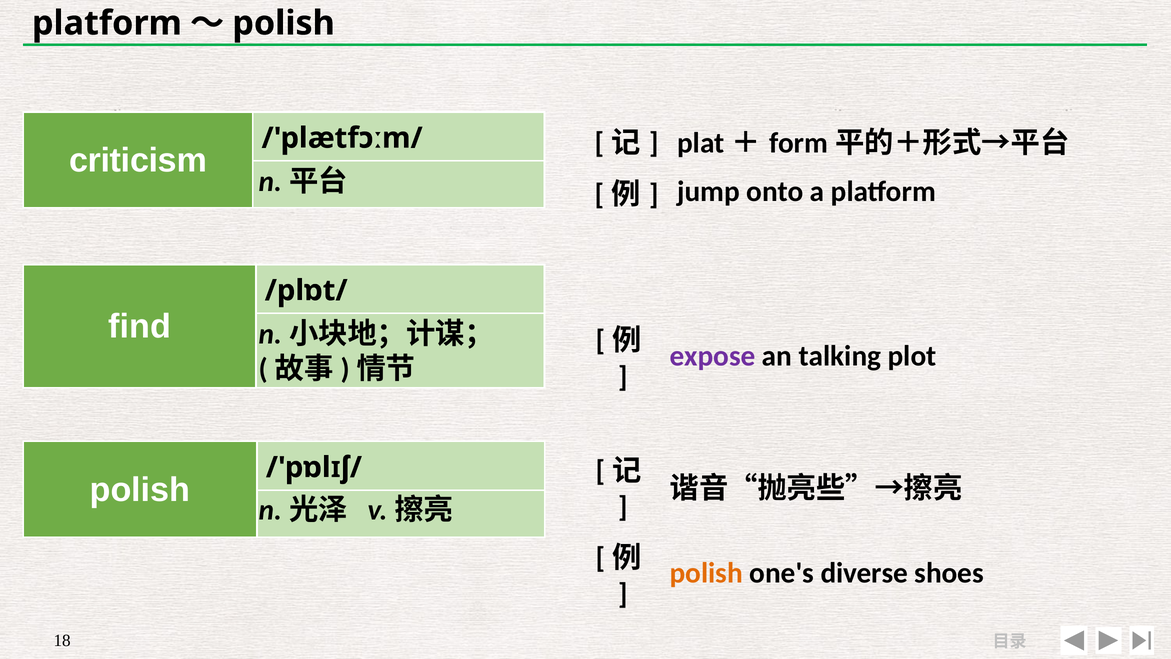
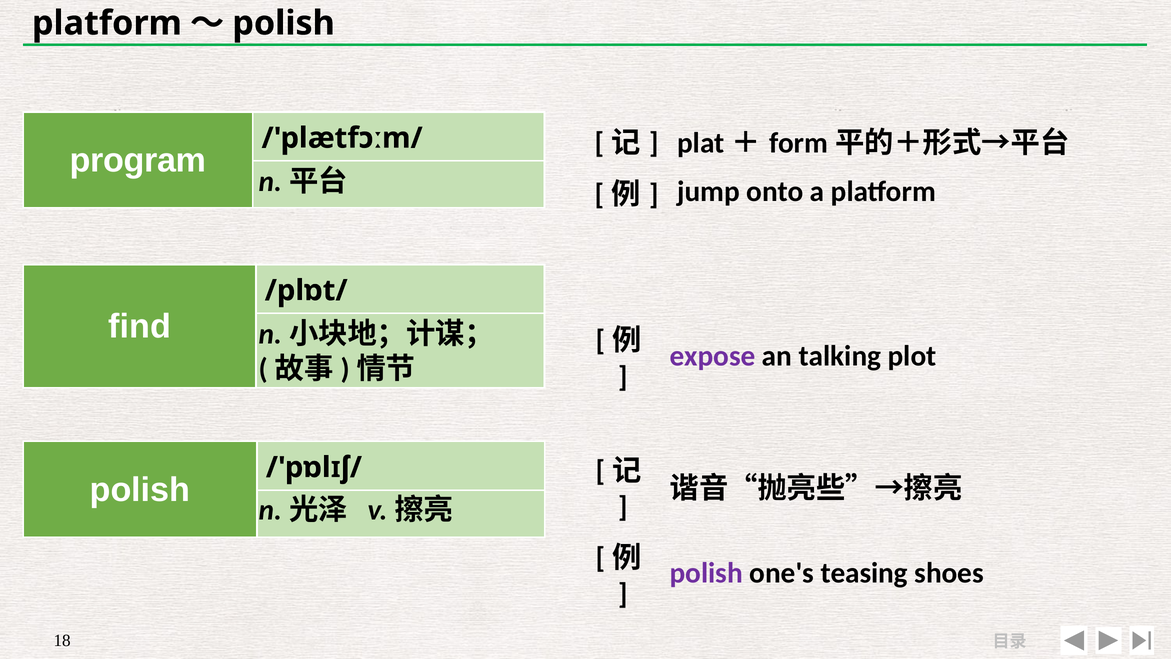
criticism: criticism -> program (138, 160)
polish colour: orange -> purple (706, 573)
diverse: diverse -> teasing (864, 573)
